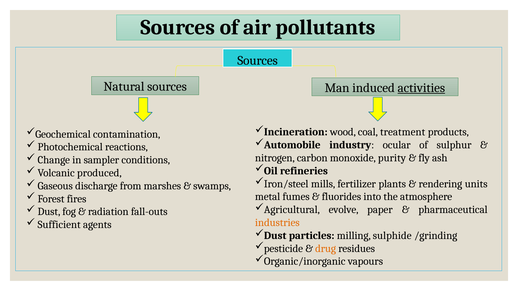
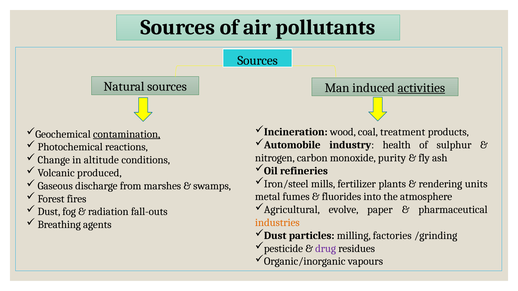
contamination underline: none -> present (127, 134)
ocular: ocular -> health (397, 145)
sampler: sampler -> altitude (101, 160)
Sufficient: Sufficient -> Breathing (59, 225)
sulphide: sulphide -> factories (392, 236)
drug colour: orange -> purple (326, 249)
